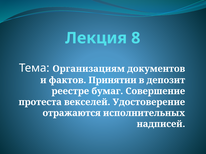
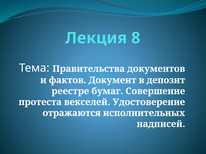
Организациям: Организациям -> Правительства (89, 69)
Принятии: Принятии -> Документ (112, 80)
